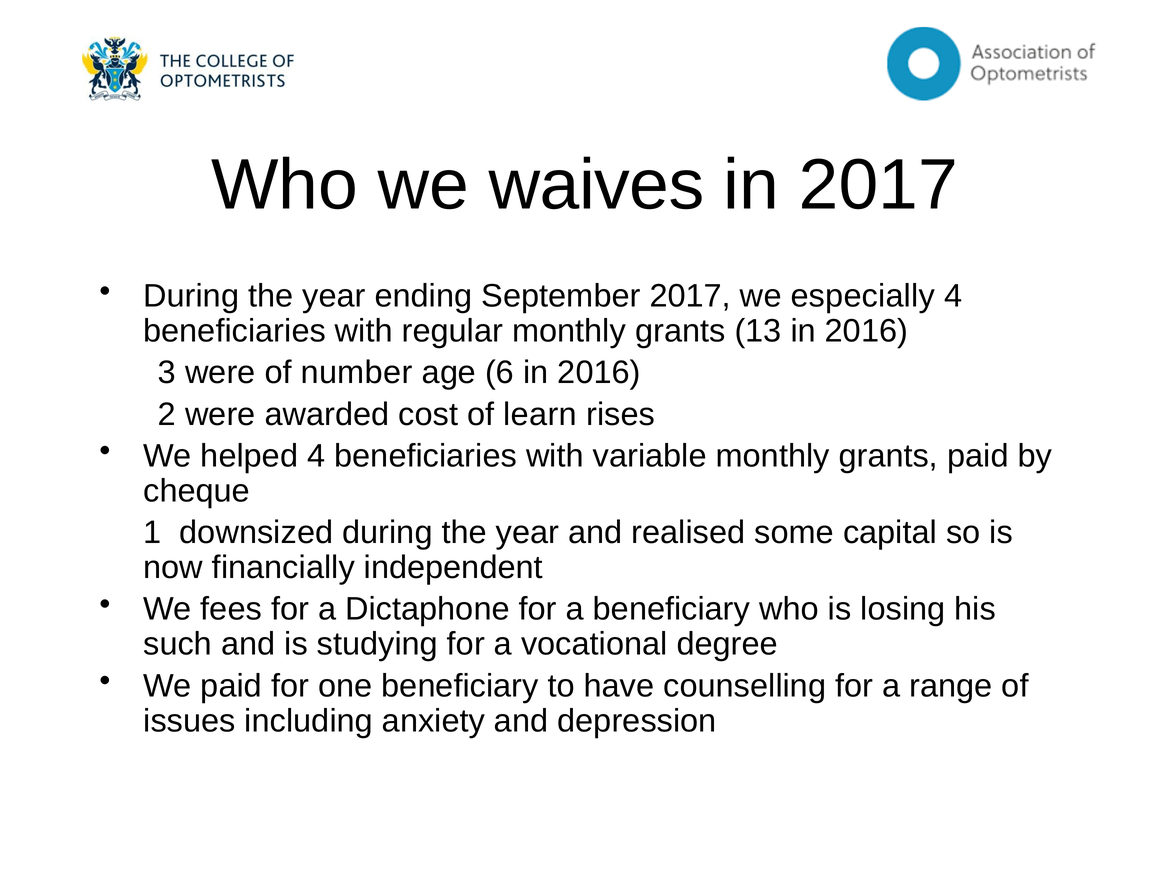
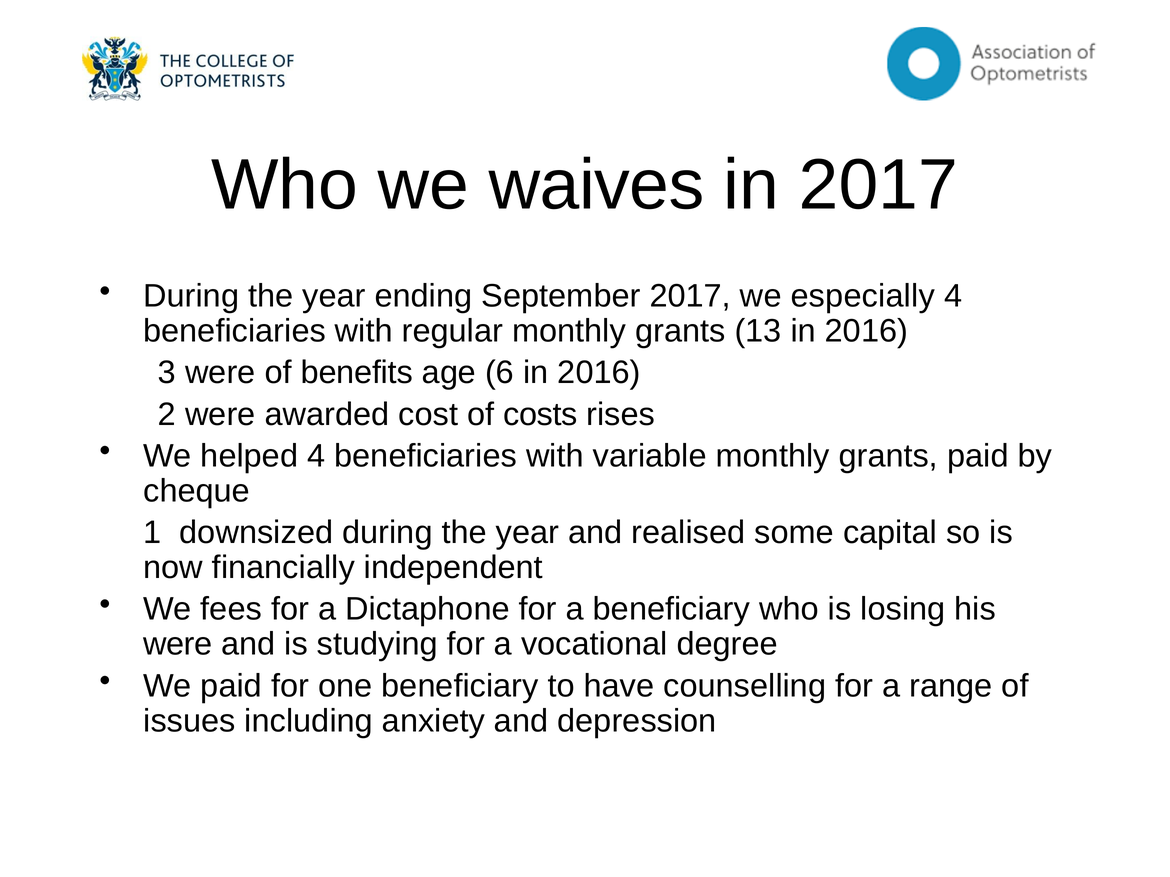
number: number -> benefits (357, 373)
learn: learn -> costs (540, 415)
such: such -> were (178, 645)
